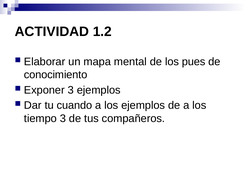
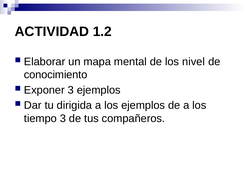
pues: pues -> nivel (194, 62)
cuando: cuando -> dirigida (74, 106)
